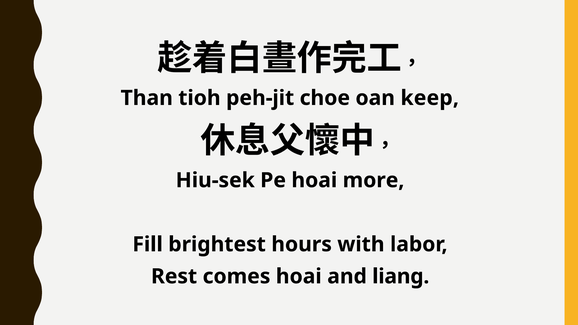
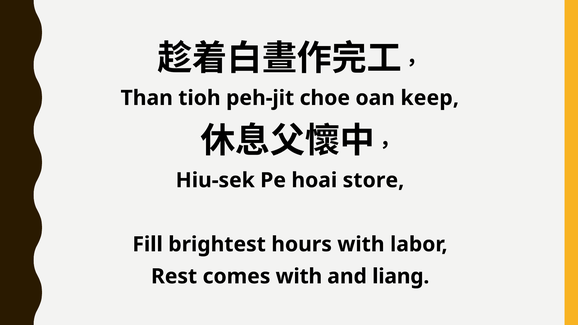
more: more -> store (373, 180)
comes hoai: hoai -> with (299, 276)
